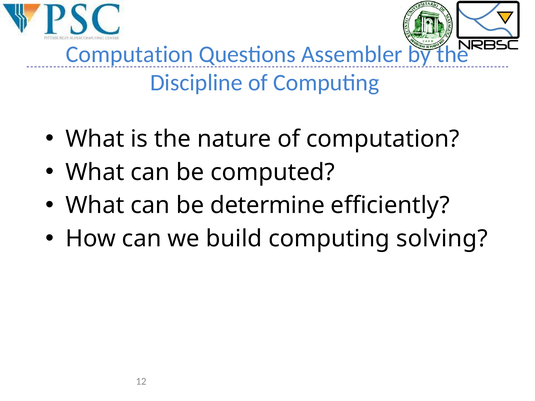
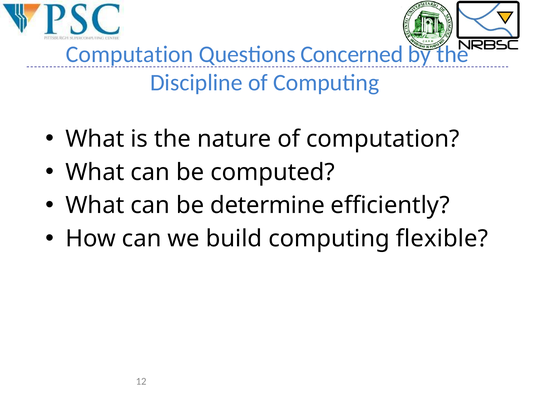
Assembler: Assembler -> Concerned (352, 54)
solving: solving -> flexible (442, 239)
